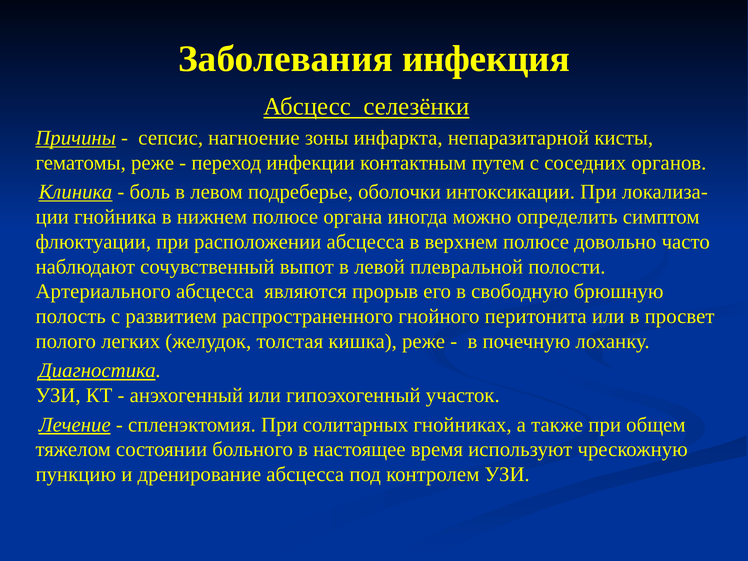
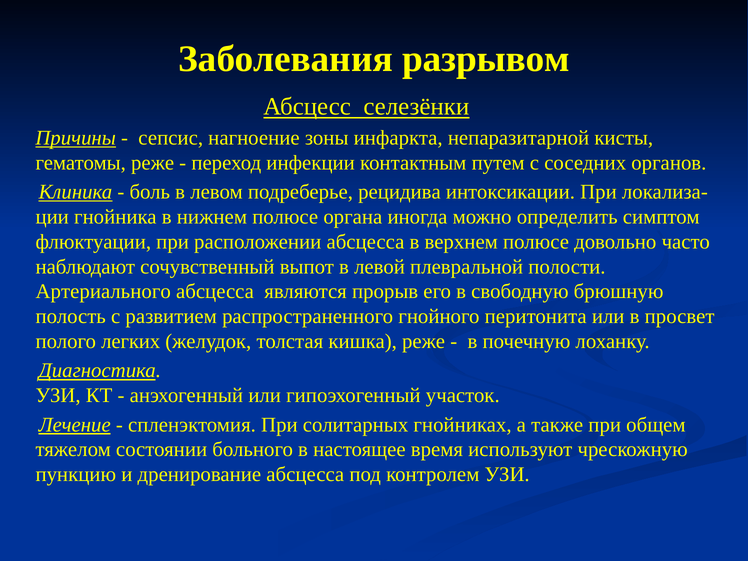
инфекция: инфекция -> разрывом (486, 59)
оболочки: оболочки -> рецидива (399, 192)
